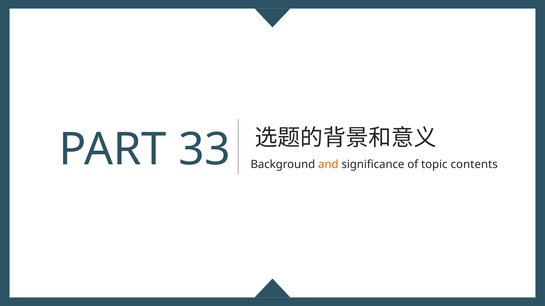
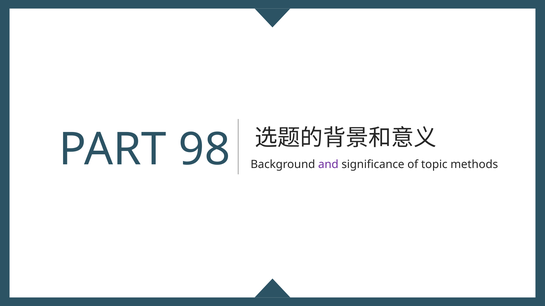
33: 33 -> 98 (204, 150)
and colour: orange -> purple (328, 165)
contents: contents -> methods (474, 165)
